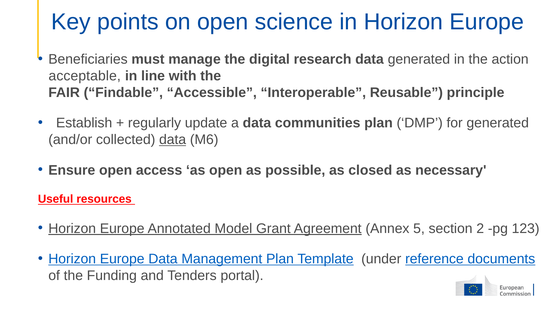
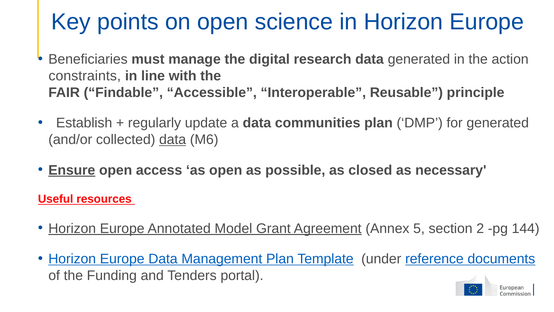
acceptable: acceptable -> constraints (85, 76)
Ensure underline: none -> present (72, 170)
123: 123 -> 144 (526, 228)
